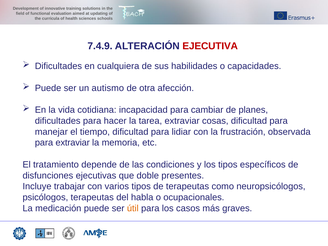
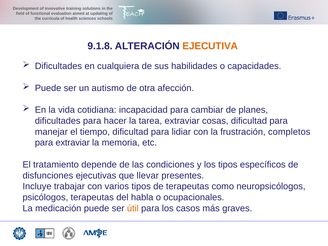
7.4.9: 7.4.9 -> 9.1.8 (100, 46)
EJECUTIVA colour: red -> orange (210, 46)
observada: observada -> completos (289, 132)
doble: doble -> llevar (148, 176)
